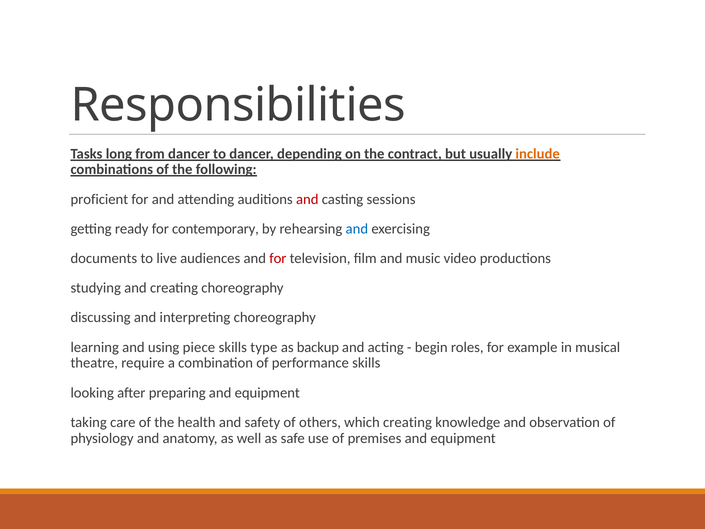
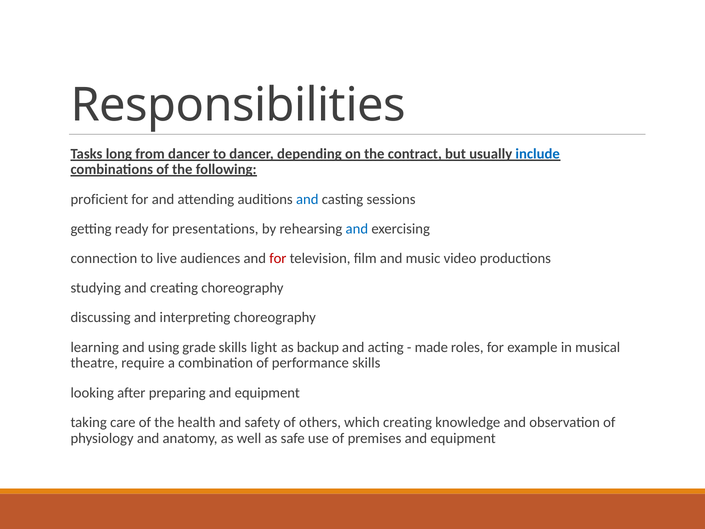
include colour: orange -> blue (538, 154)
and colour: red -> blue (307, 199)
contemporary: contemporary -> presentations (215, 229)
documents: documents -> connection (104, 258)
piece: piece -> grade (199, 347)
type: type -> light (264, 347)
begin: begin -> made (431, 347)
